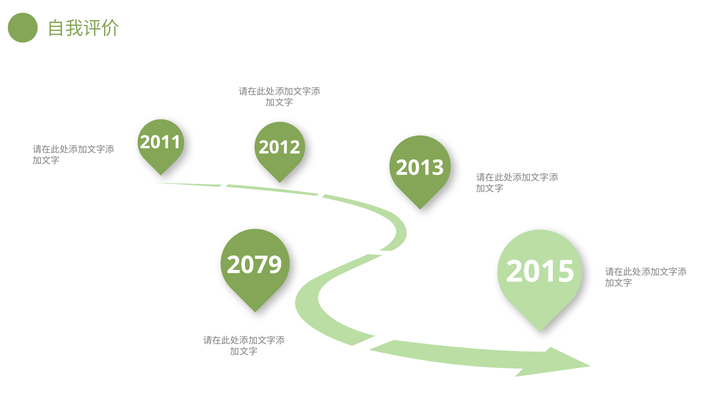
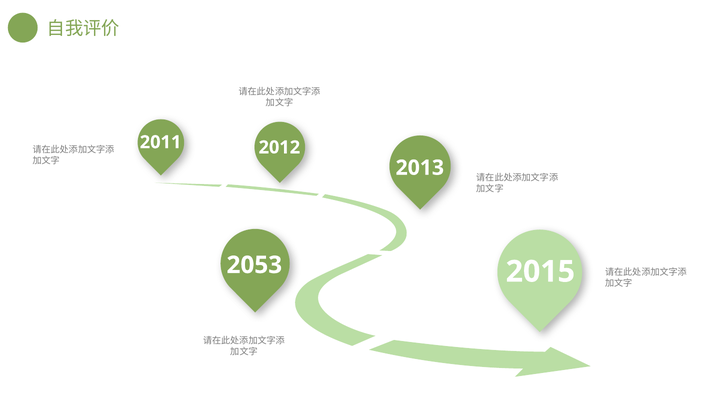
2079: 2079 -> 2053 (254, 265)
